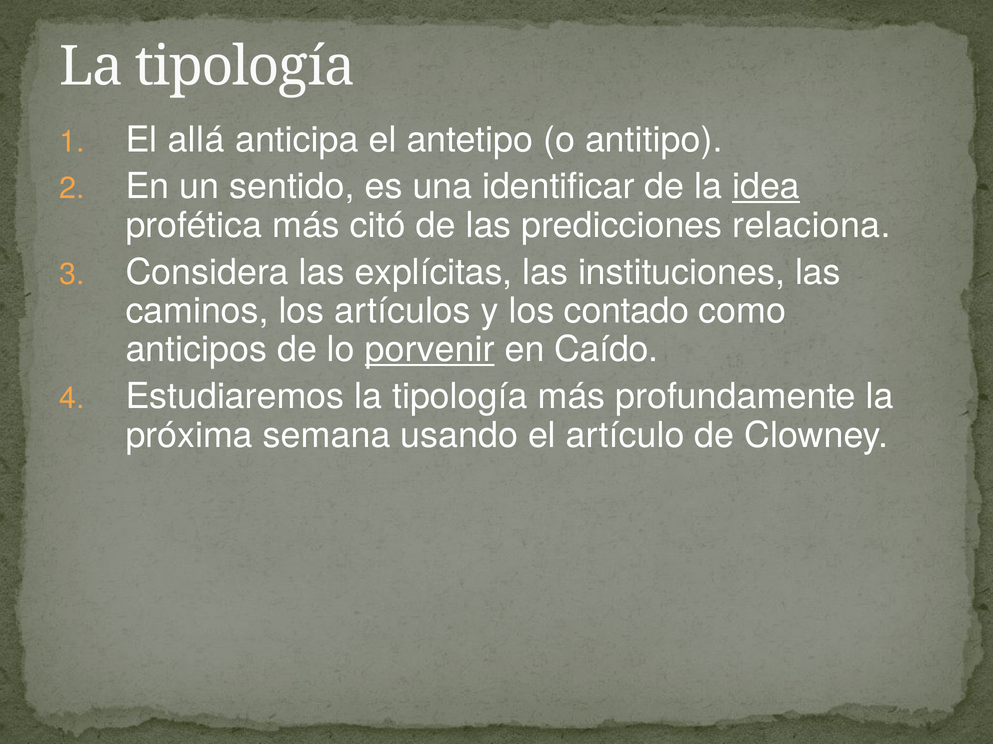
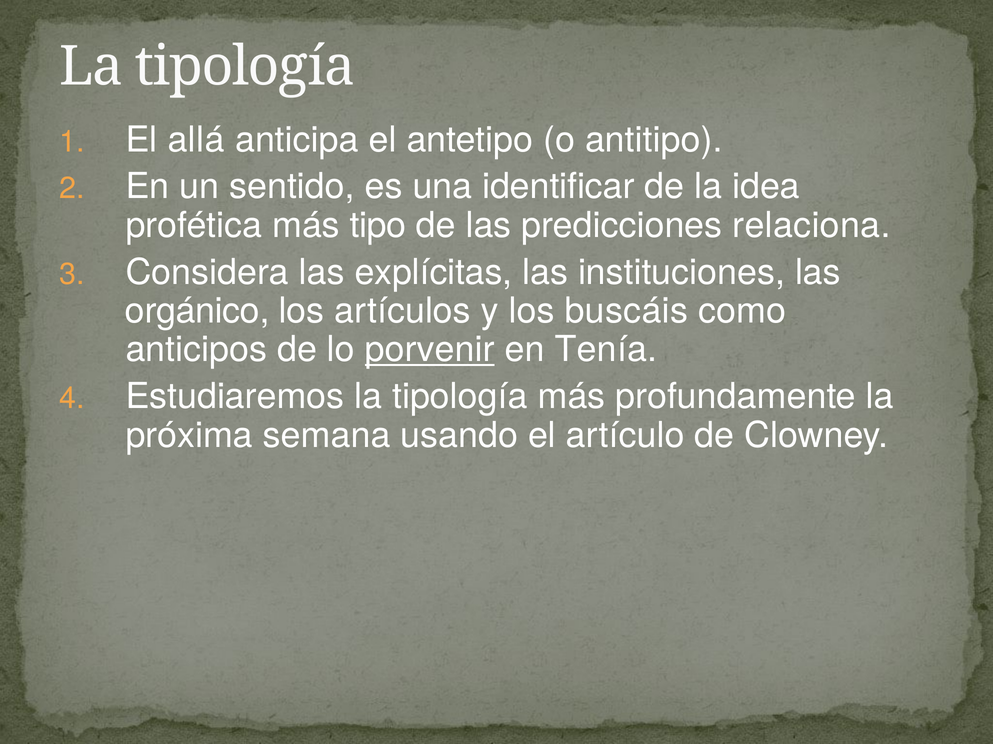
idea underline: present -> none (766, 187)
citó: citó -> tipo (378, 226)
caminos: caminos -> orgánico (197, 311)
contado: contado -> buscáis (626, 311)
Caído: Caído -> Tenía (606, 350)
